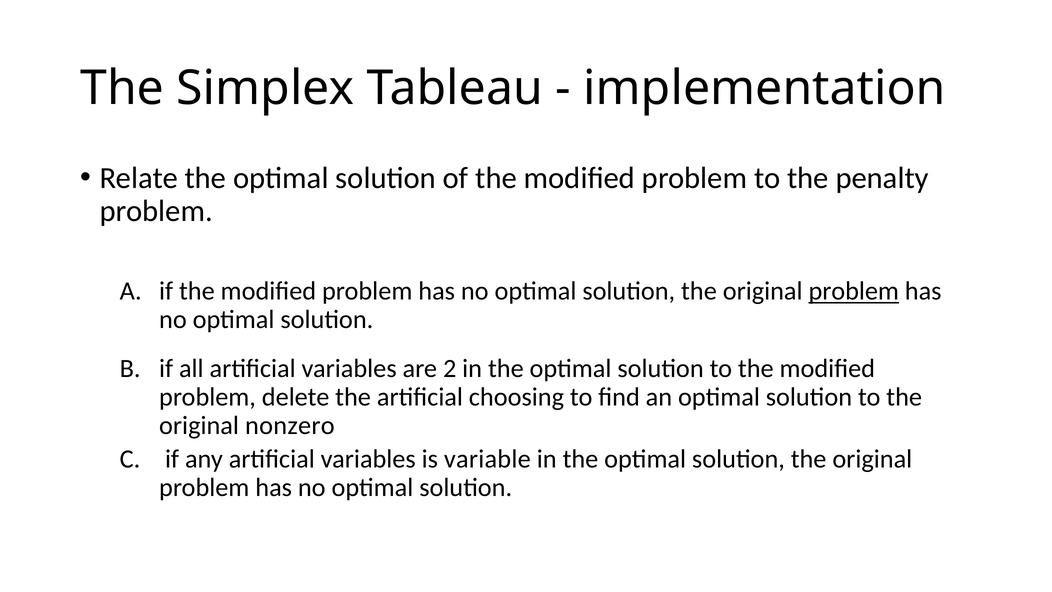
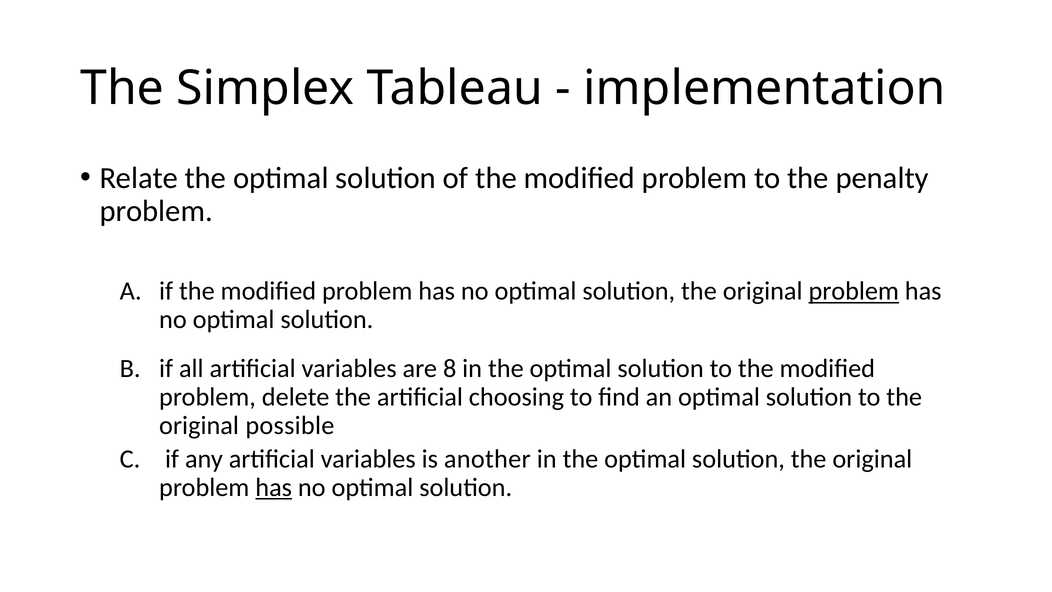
2: 2 -> 8 (450, 368)
nonzero: nonzero -> possible (290, 425)
variable: variable -> another (487, 459)
has underline: none -> present (274, 487)
